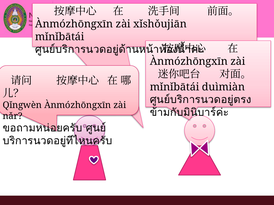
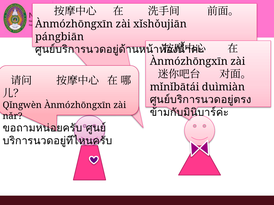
mǐnǐbātái: mǐnǐbātái -> pángbiān (60, 37)
